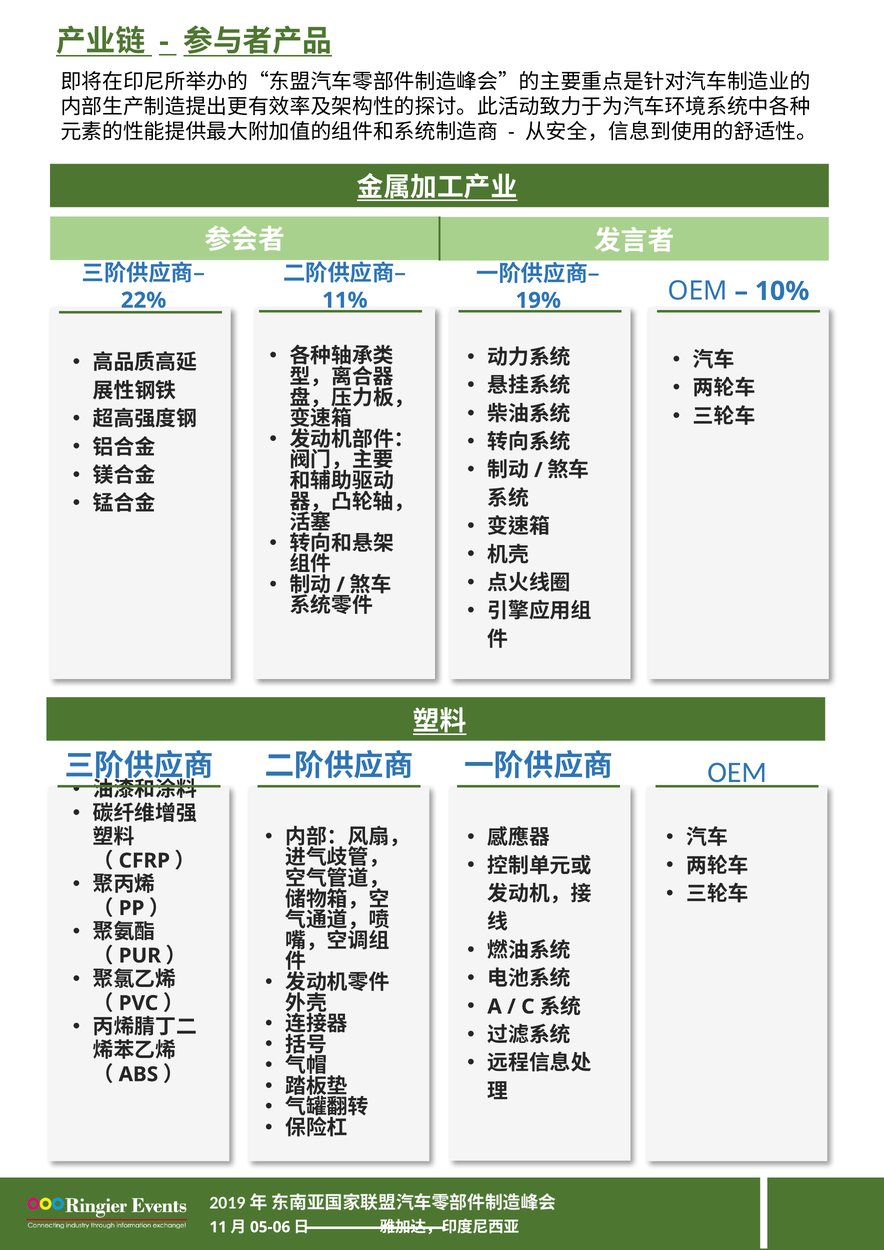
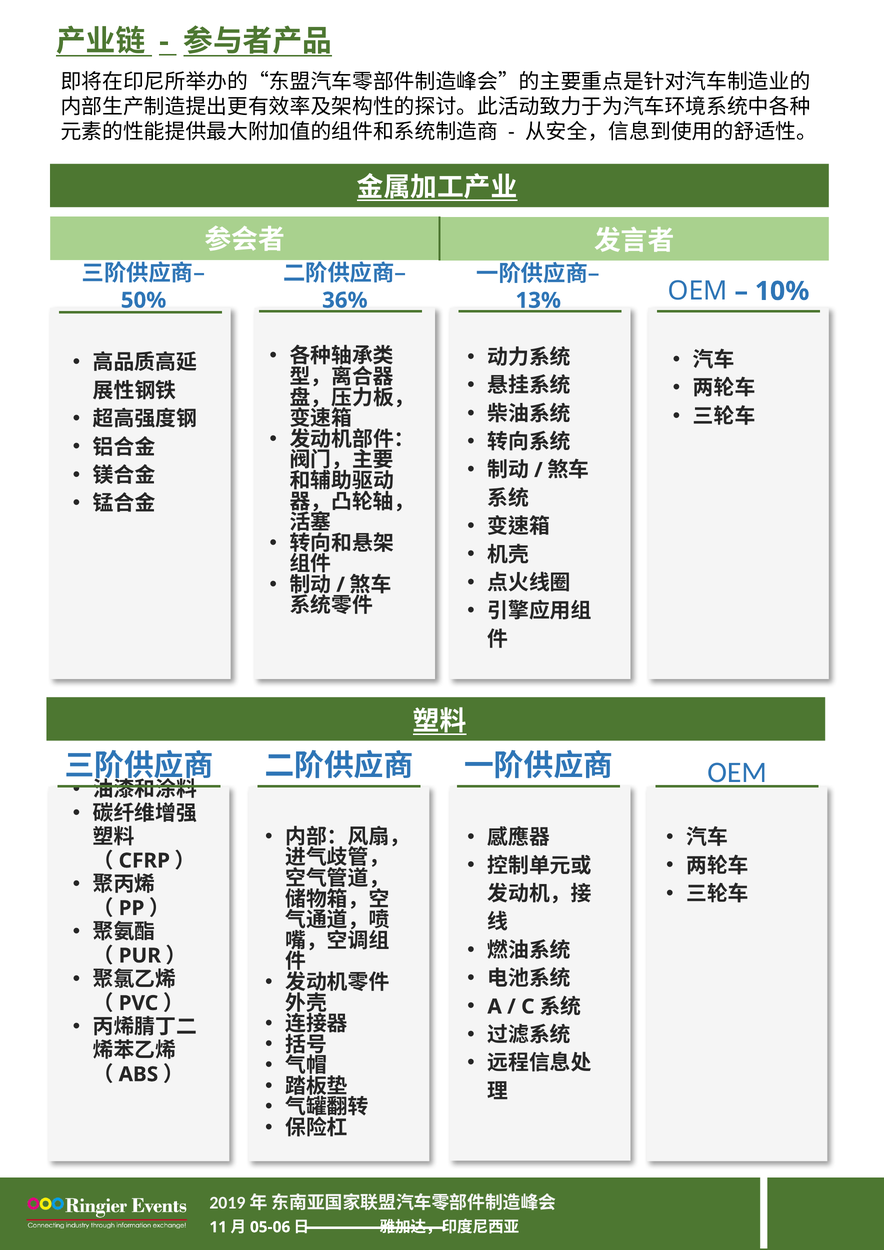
22%: 22% -> 50% (144, 300)
11%: 11% -> 36% (345, 300)
19%: 19% -> 13% (538, 301)
